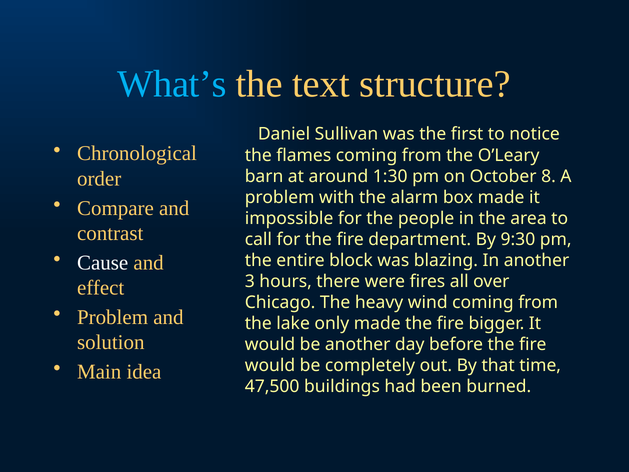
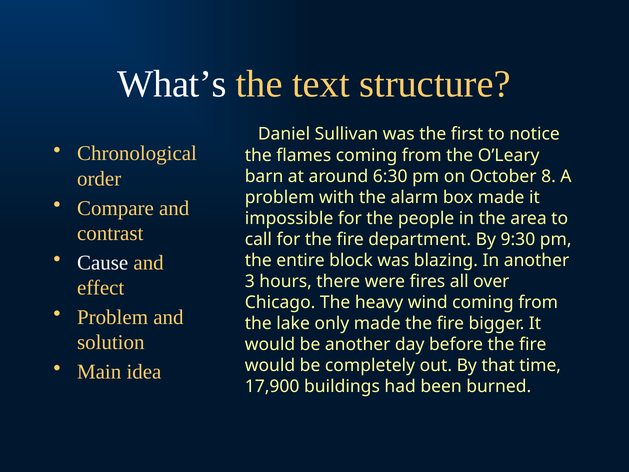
What’s colour: light blue -> white (172, 84)
1:30: 1:30 -> 6:30 (390, 176)
47,500: 47,500 -> 17,900 (272, 386)
